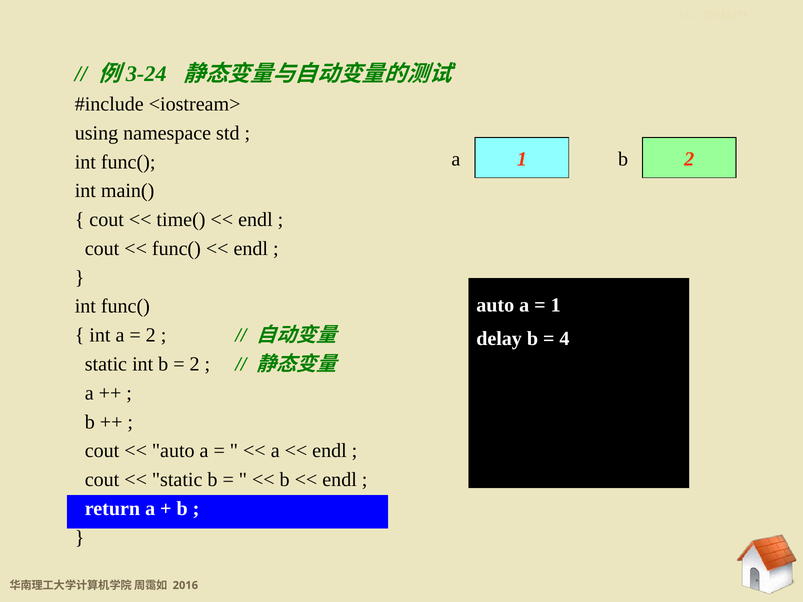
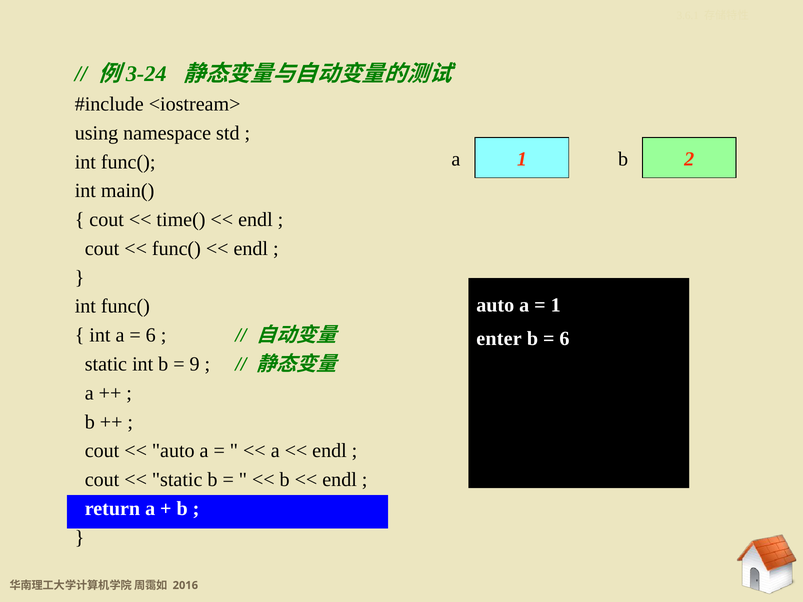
2: 2 -> 6 (151, 335)
delay: delay -> enter (499, 339)
4: 4 -> 6 (565, 339)
2: 2 -> 9 (195, 364)
